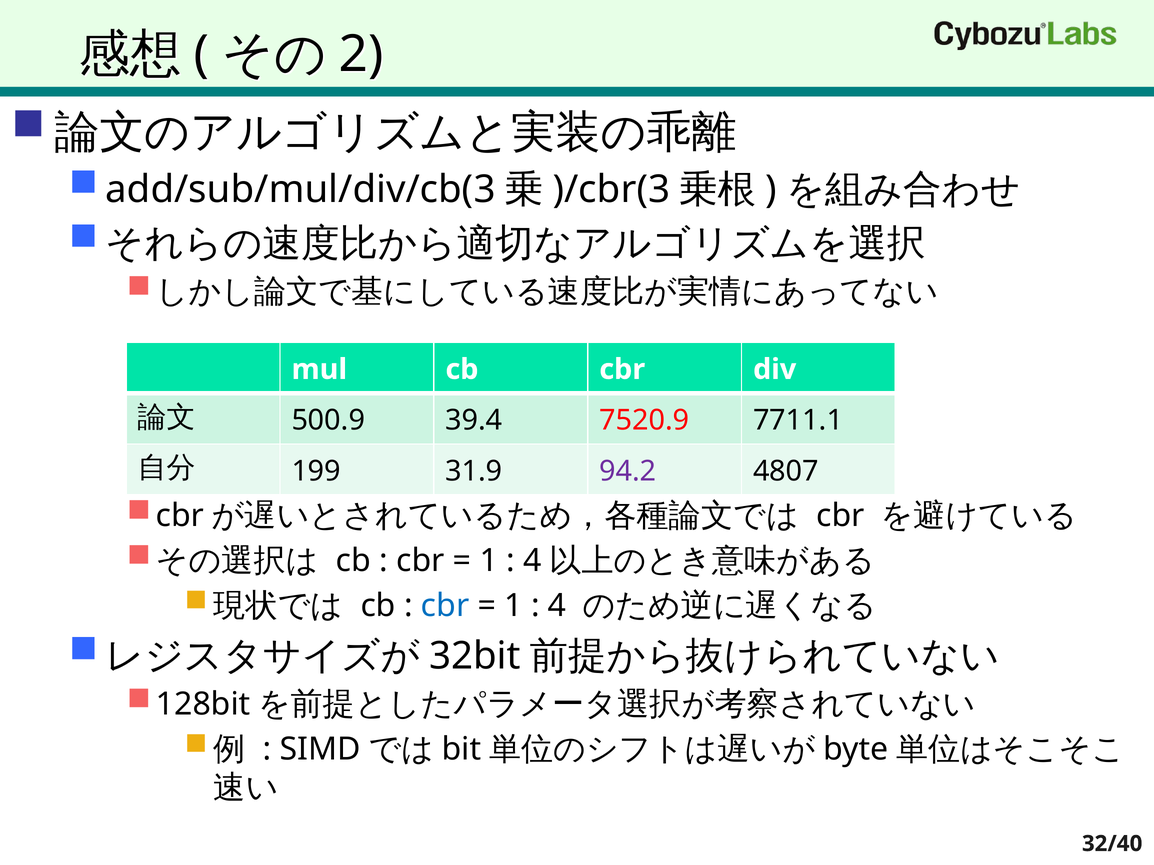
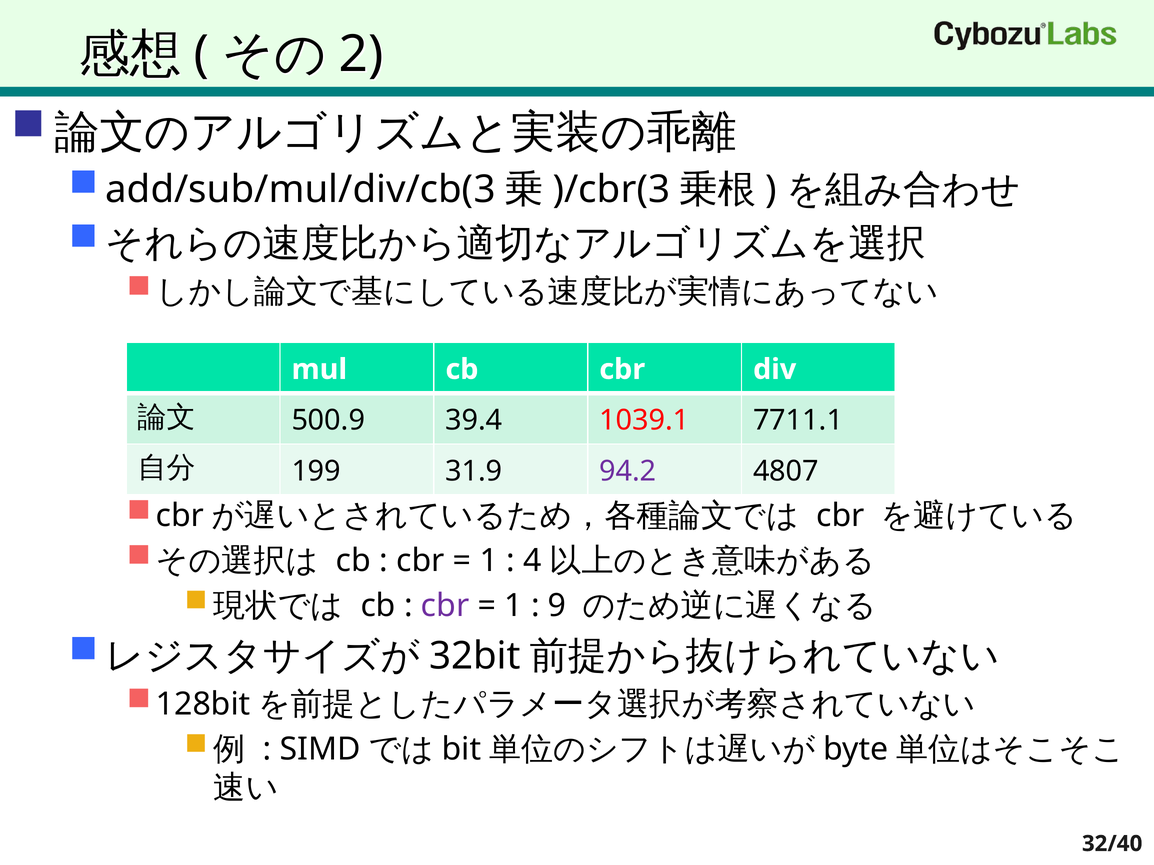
7520.9: 7520.9 -> 1039.1 (644, 420)
cbr colour: blue -> purple (445, 606)
4: 4 -> 9 (557, 606)
